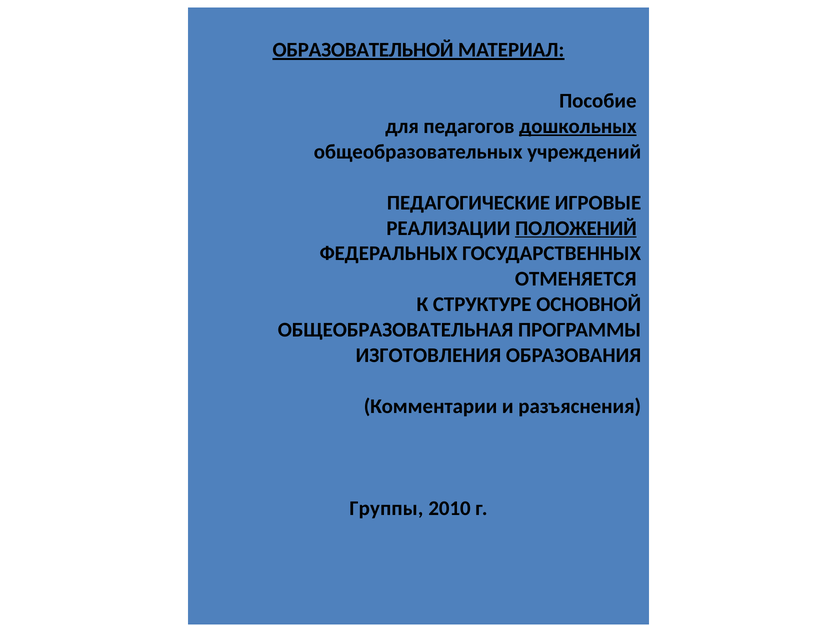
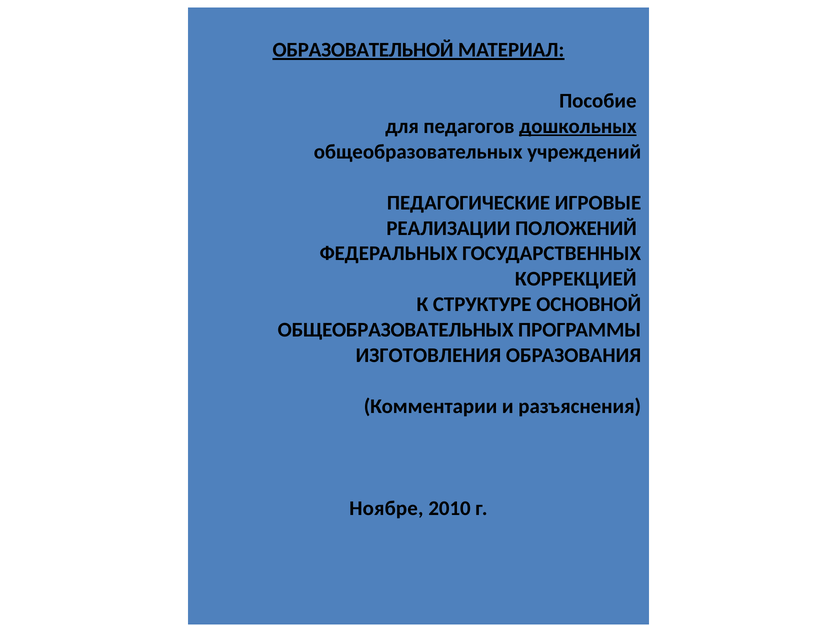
ПОЛОЖЕНИЙ underline: present -> none (576, 228)
ОТМЕНЯЕТСЯ: ОТМЕНЯЕТСЯ -> КОРРЕКЦИЕЙ (576, 279)
ОБЩЕОБРАЗОВАТЕЛЬНАЯ: ОБЩЕОБРАЗОВАТЕЛЬНАЯ -> ОБЩЕОБРАЗОВАТЕЛЬНЫХ (396, 330)
Группы: Группы -> Ноябре (386, 508)
